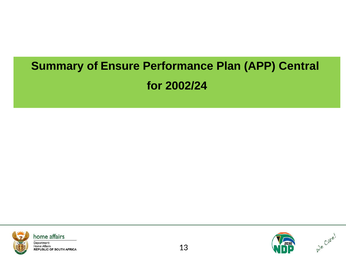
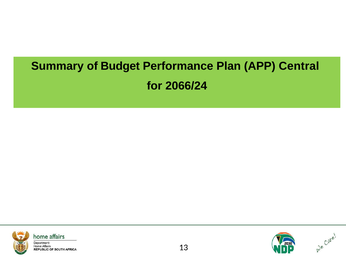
Ensure: Ensure -> Budget (120, 66)
2002/24: 2002/24 -> 2066/24 (186, 86)
